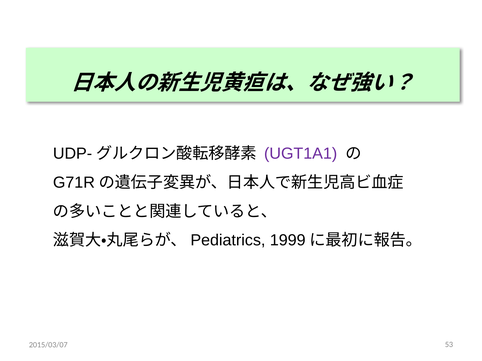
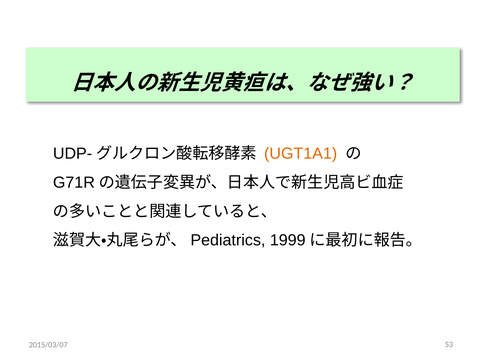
UGT1A1 colour: purple -> orange (301, 154)
